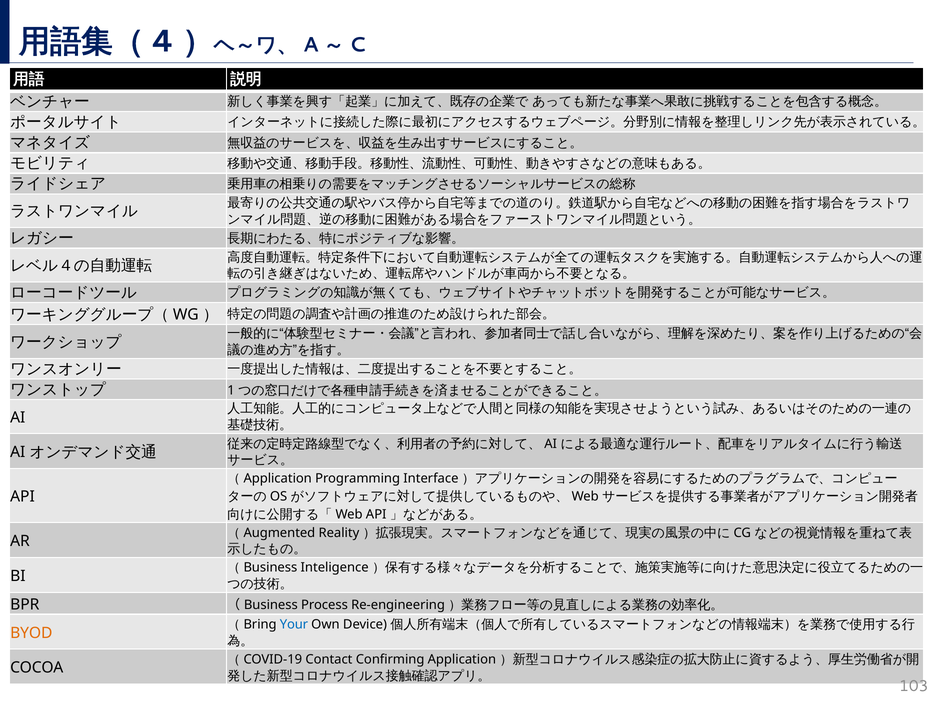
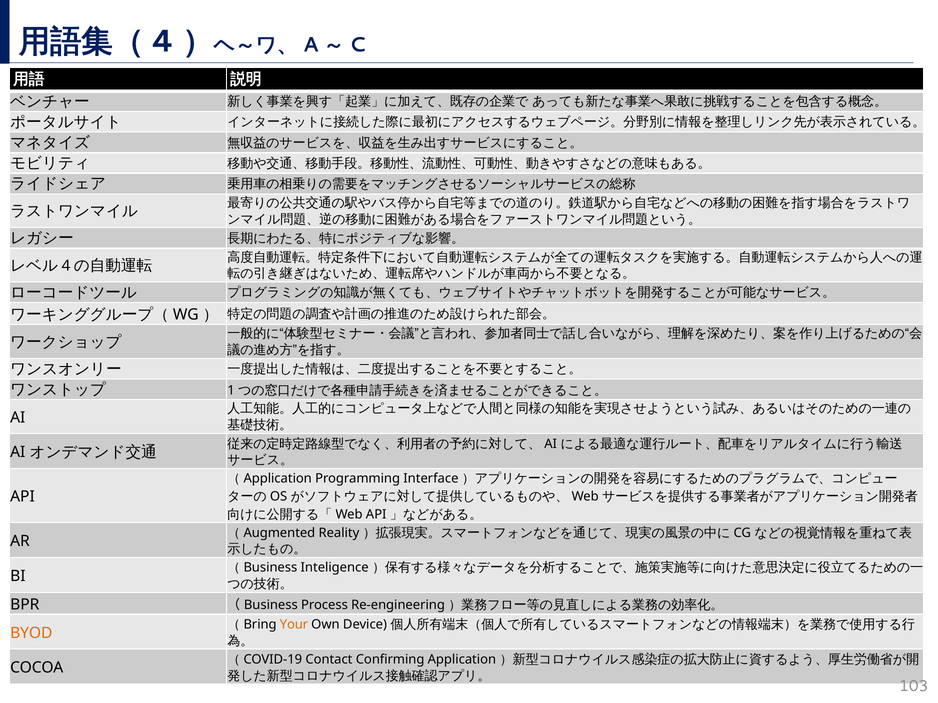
Your colour: blue -> orange (294, 625)
